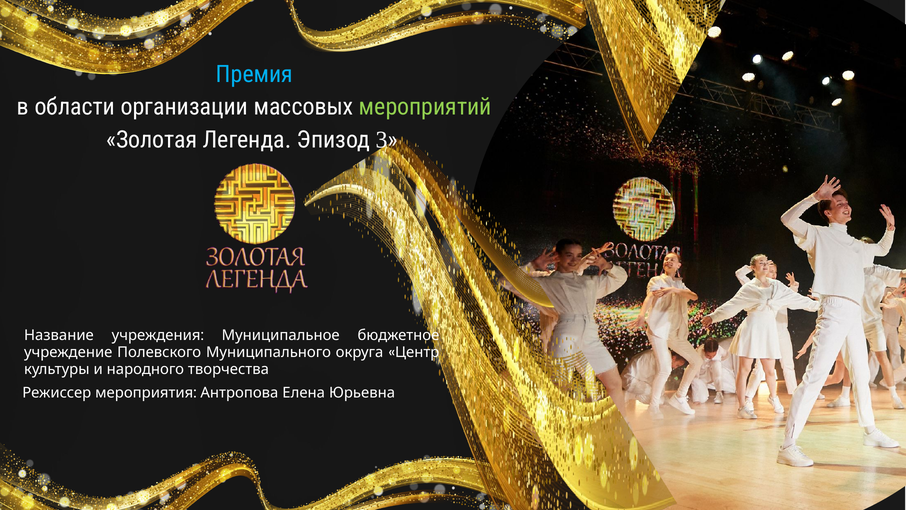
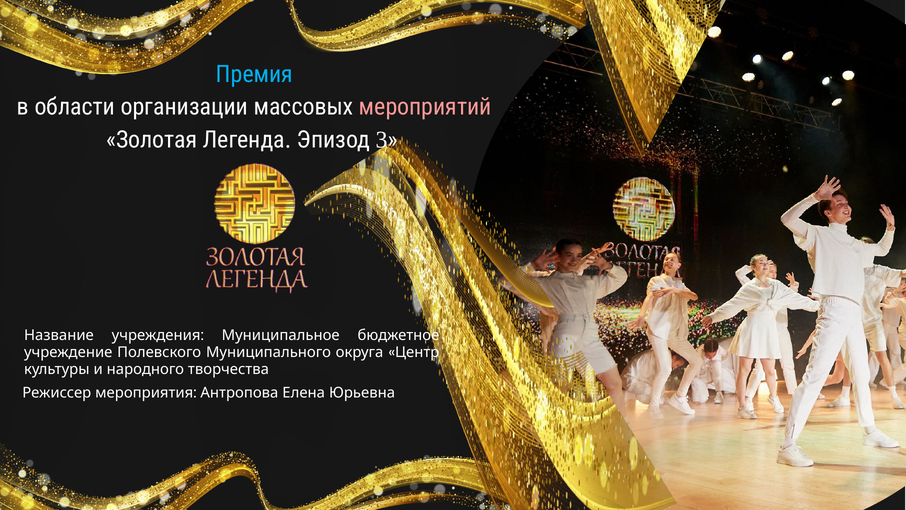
мероприятий colour: light green -> pink (425, 107)
